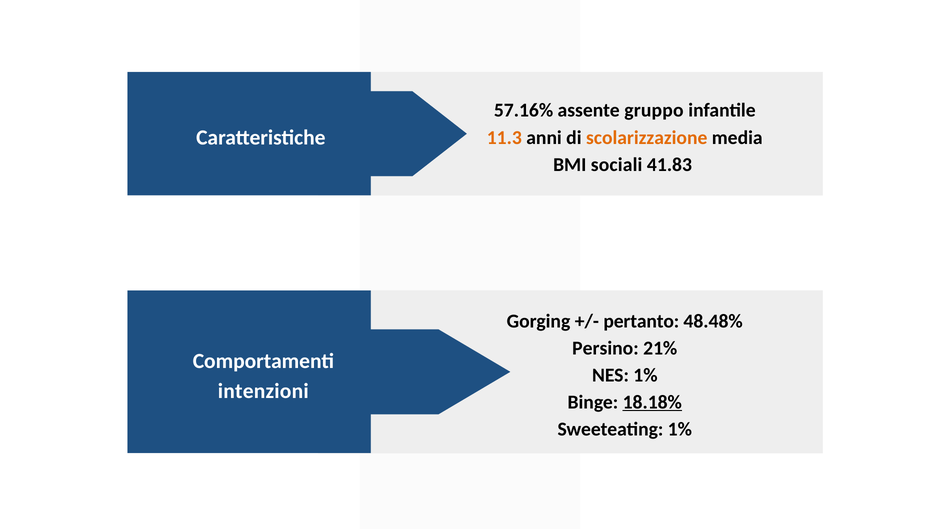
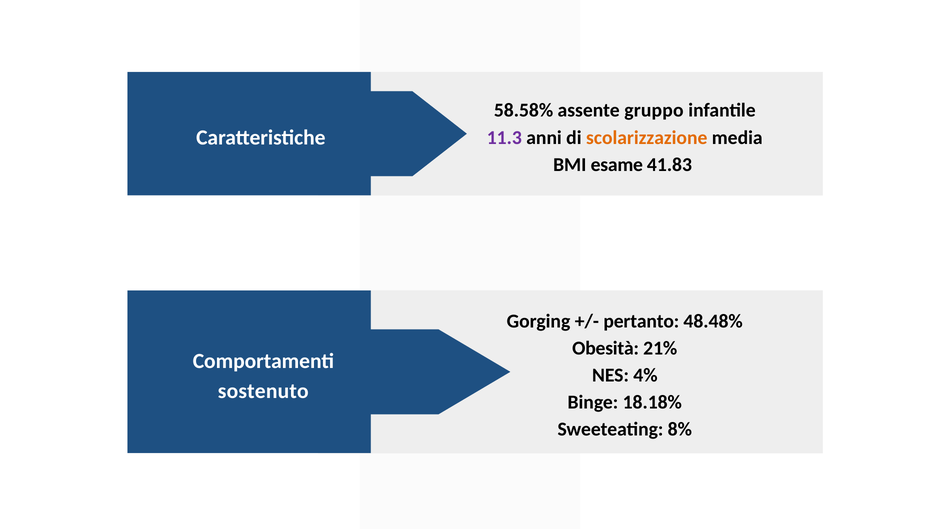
57.16%: 57.16% -> 58.58% (524, 110)
11.3 colour: orange -> purple (504, 137)
sociali: sociali -> esame (617, 165)
Persino: Persino -> Obesità (606, 348)
NES 1%: 1% -> 4% (645, 375)
intenzioni: intenzioni -> sostenuto (263, 391)
18.18% underline: present -> none (652, 402)
Sweeteating 1%: 1% -> 8% (680, 429)
